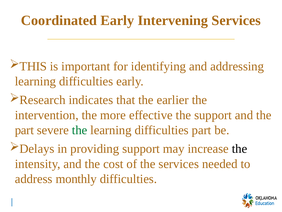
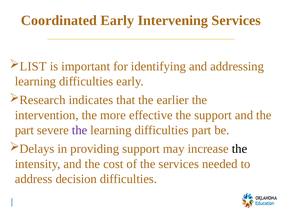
THIS: THIS -> LIST (33, 66)
the colour: green -> purple (80, 130)
monthly: monthly -> decision (76, 179)
